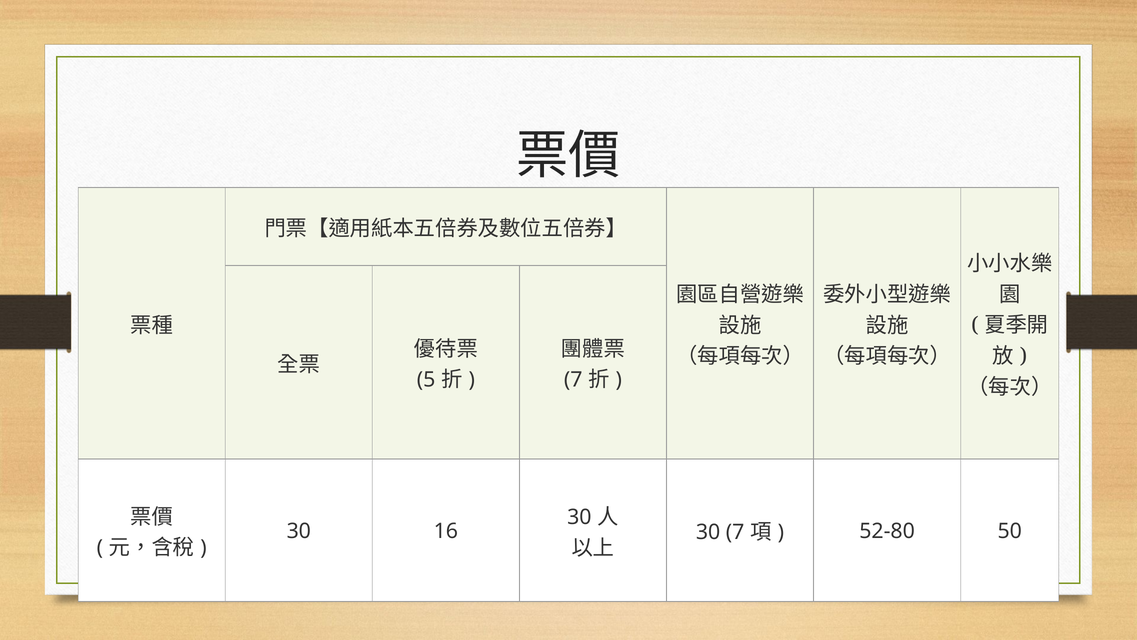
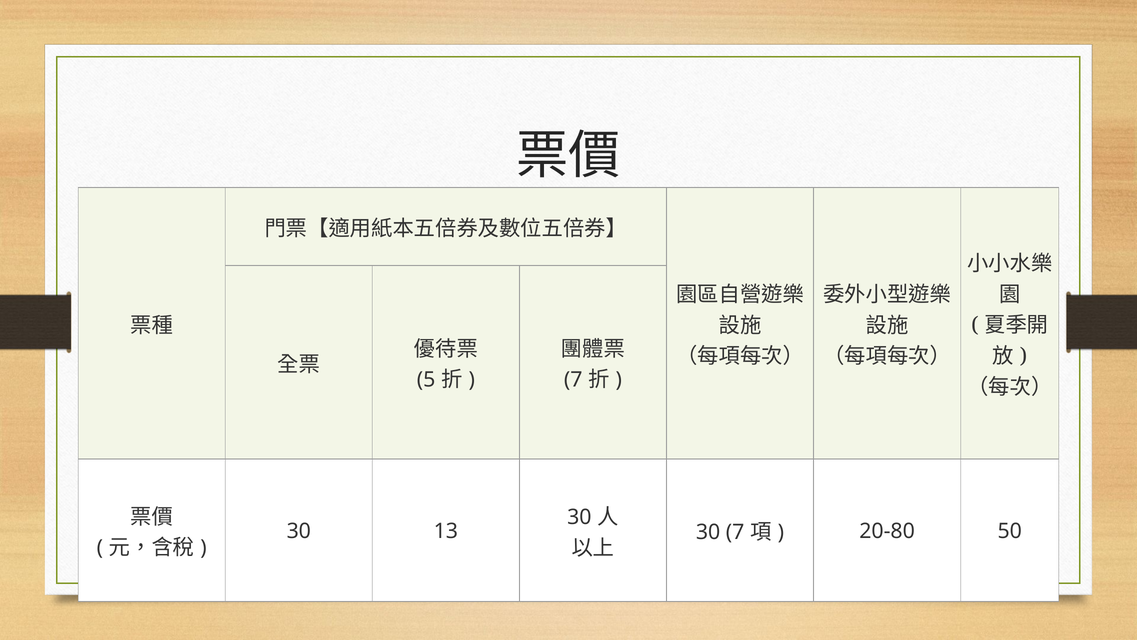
16: 16 -> 13 (446, 531)
52-80: 52-80 -> 20-80 (887, 531)
